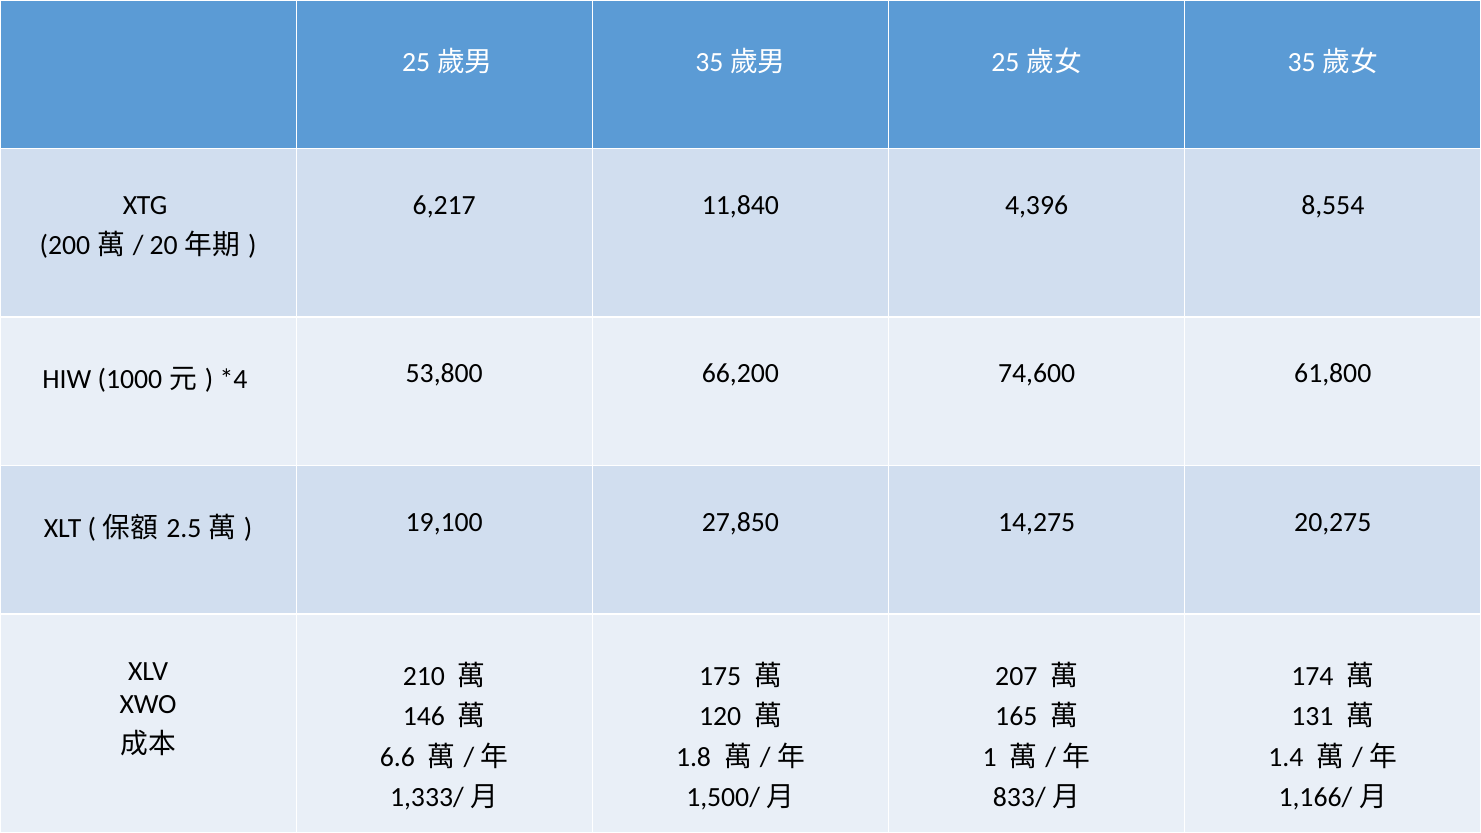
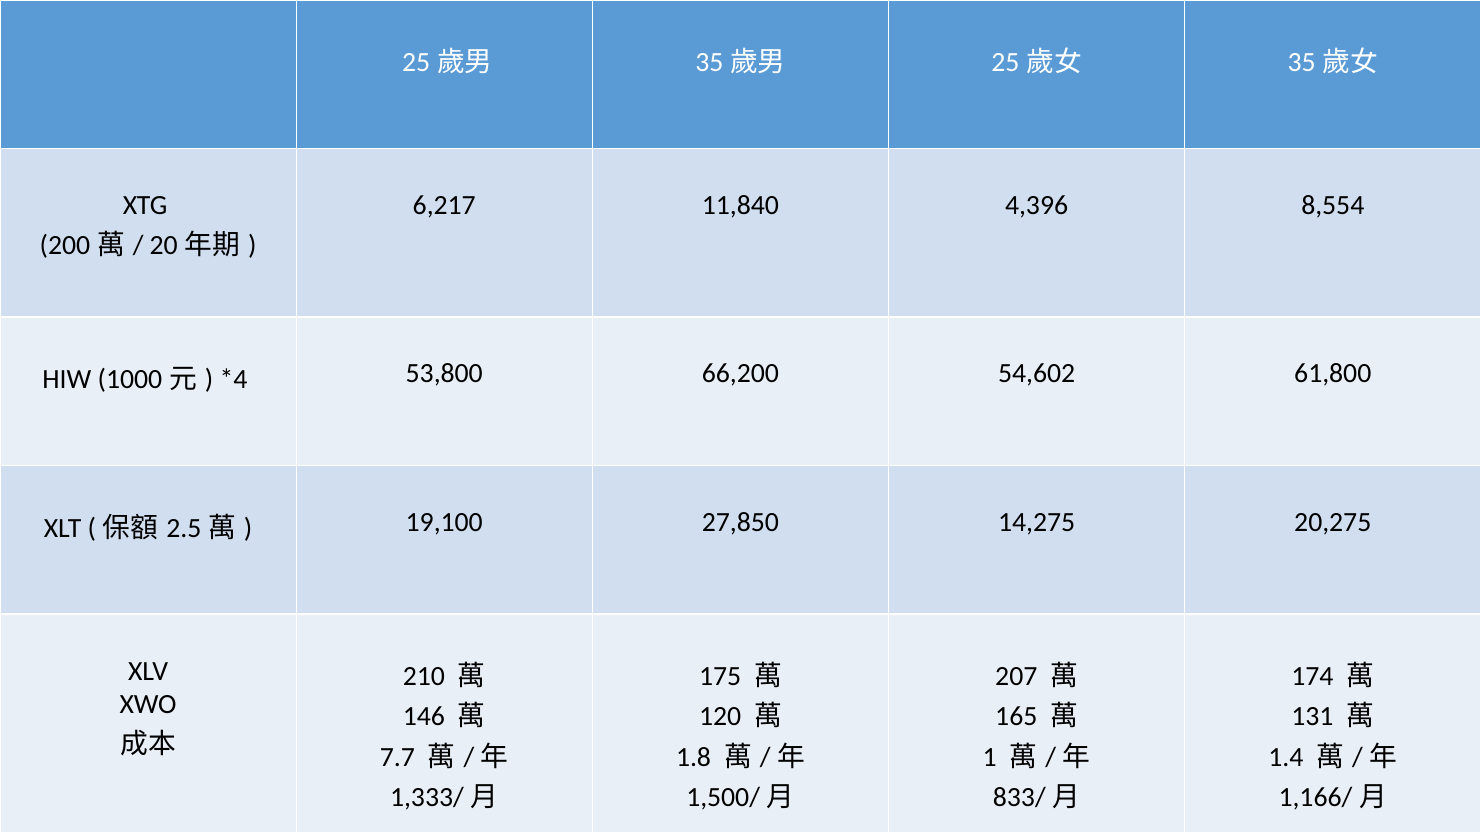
74,600: 74,600 -> 54,602 (1037, 374)
6.6: 6.6 -> 7.7 (397, 757)
